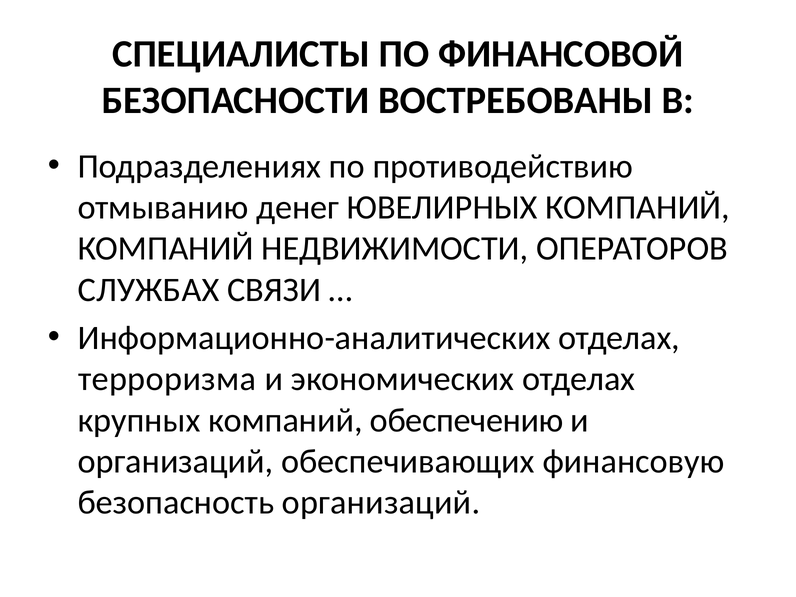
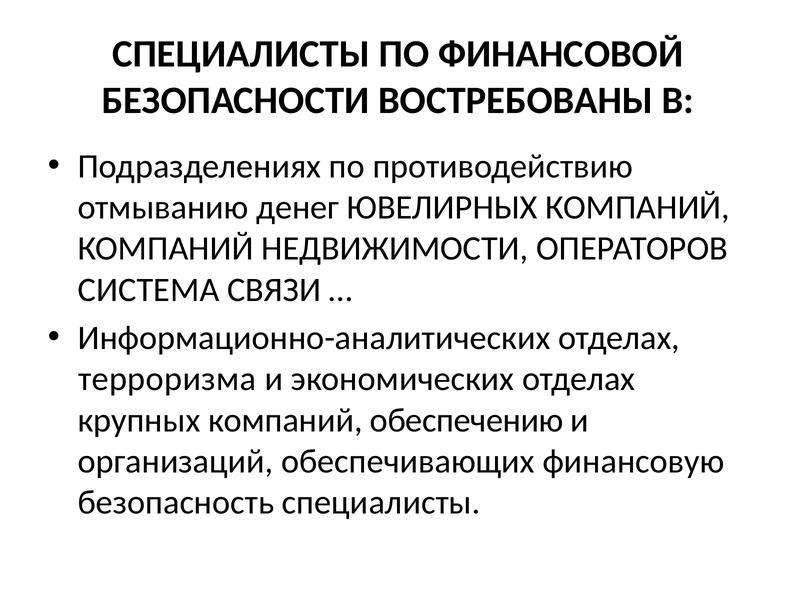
СЛУЖБАХ: СЛУЖБАХ -> СИСТЕМА (149, 290)
безопасность организаций: организаций -> специалисты (381, 503)
